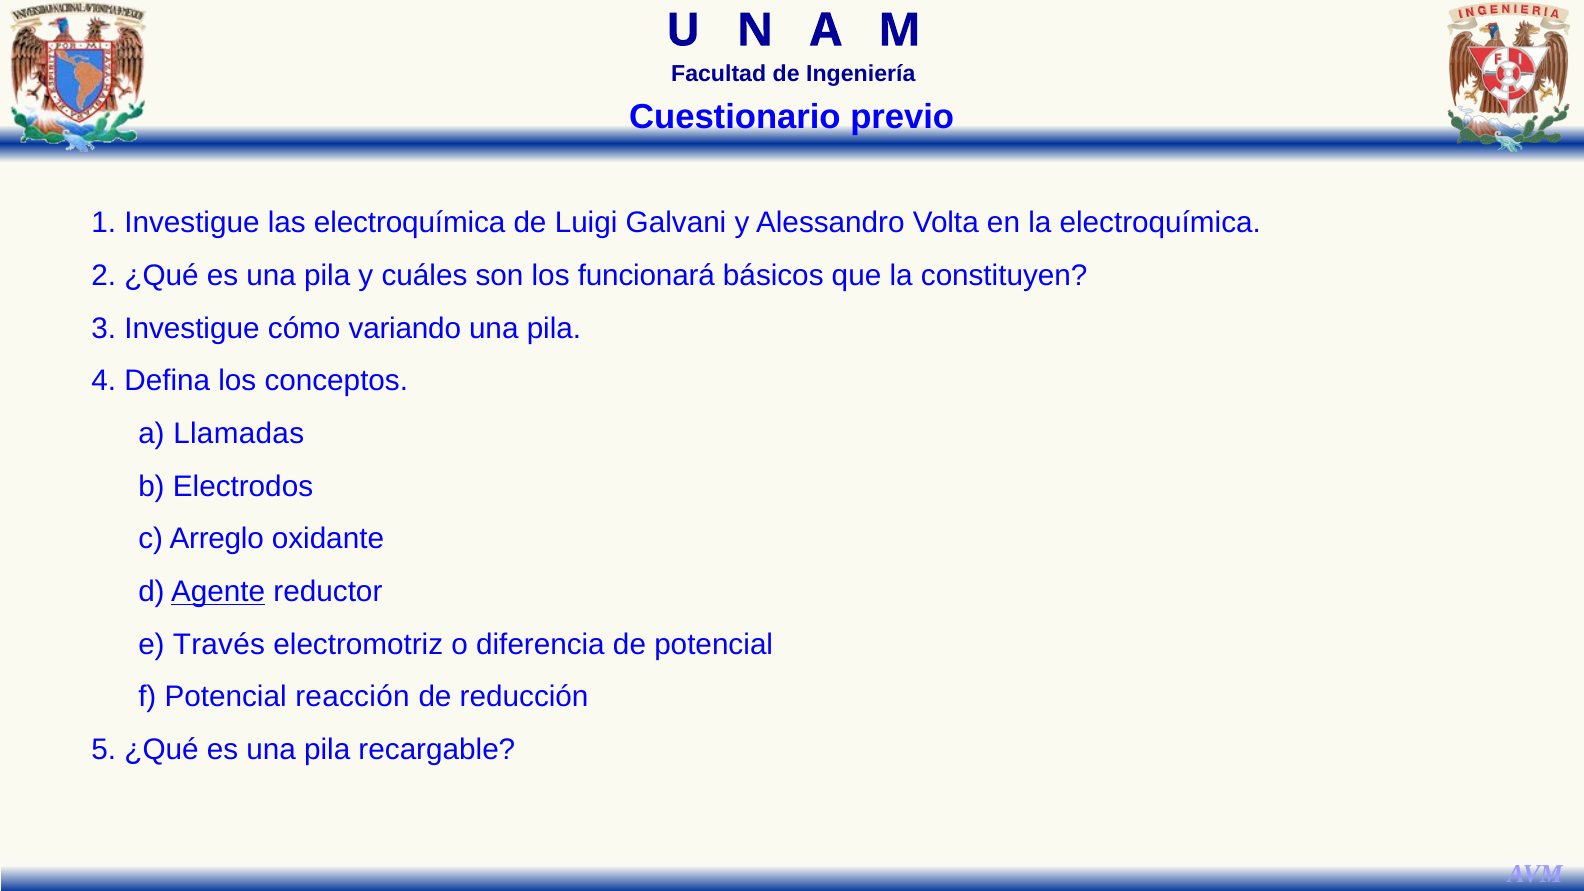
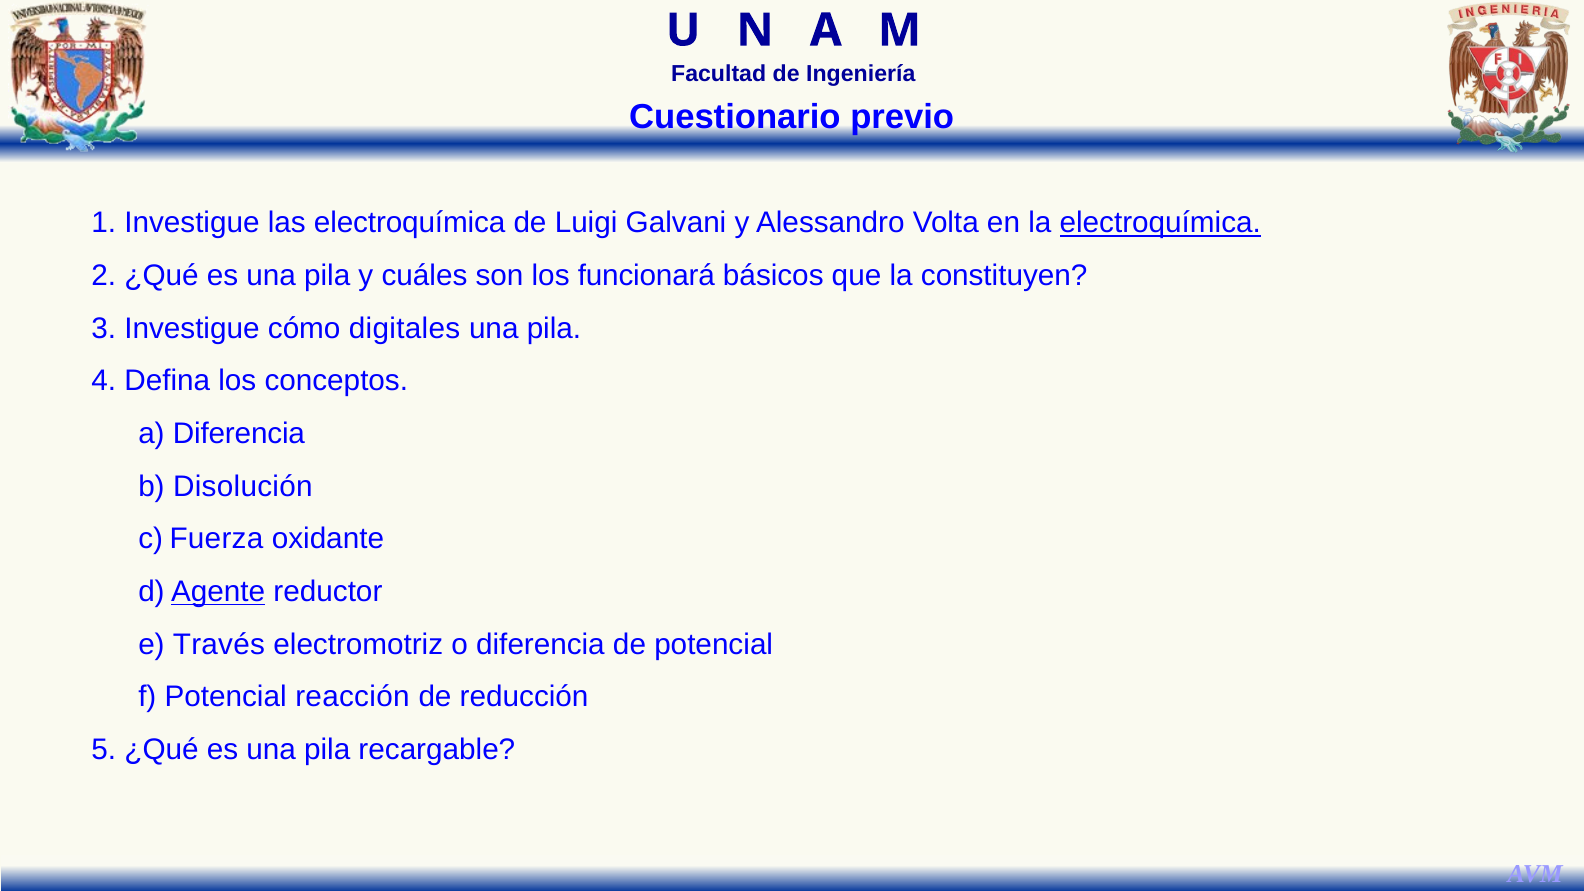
electroquímica underline: none -> present (1160, 223)
variando: variando -> digitales (405, 328)
a Llamadas: Llamadas -> Diferencia (239, 434)
Electrodos: Electrodos -> Disolución (243, 486)
Arreglo: Arreglo -> Fuerza (216, 539)
